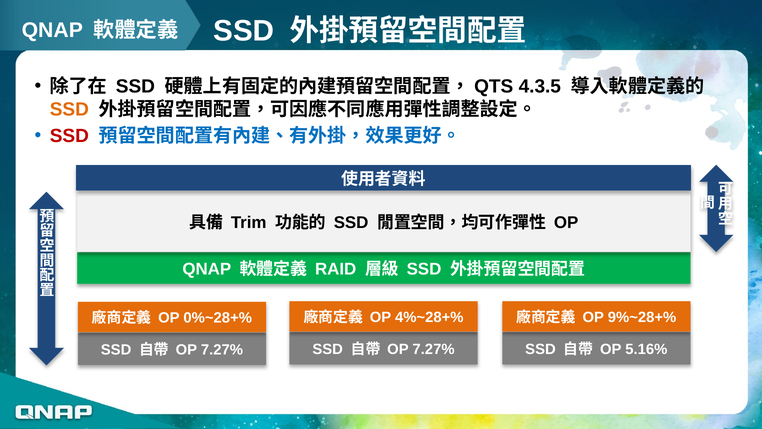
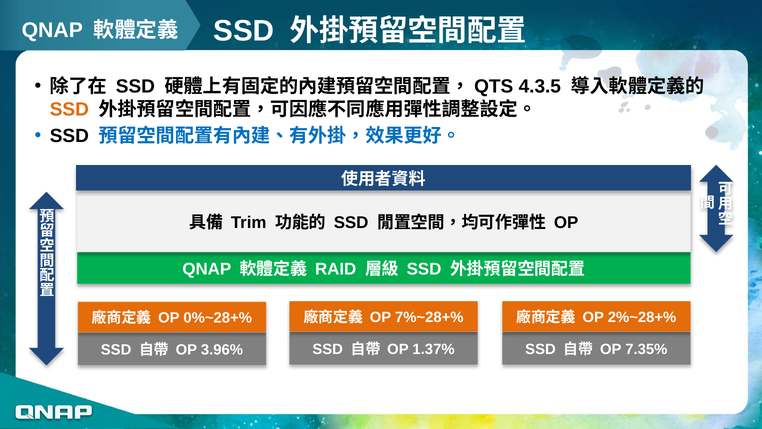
SSD colour: red -> black (69, 136)
4%~28+%: 4%~28+% -> 7%~28+% (429, 317)
9%~28+%: 9%~28+% -> 2%~28+% (642, 317)
7.27%: 7.27% -> 1.37% (434, 349)
5.16%: 5.16% -> 7.35% (646, 349)
7.27%: 7.27% -> 3.96% (222, 350)
